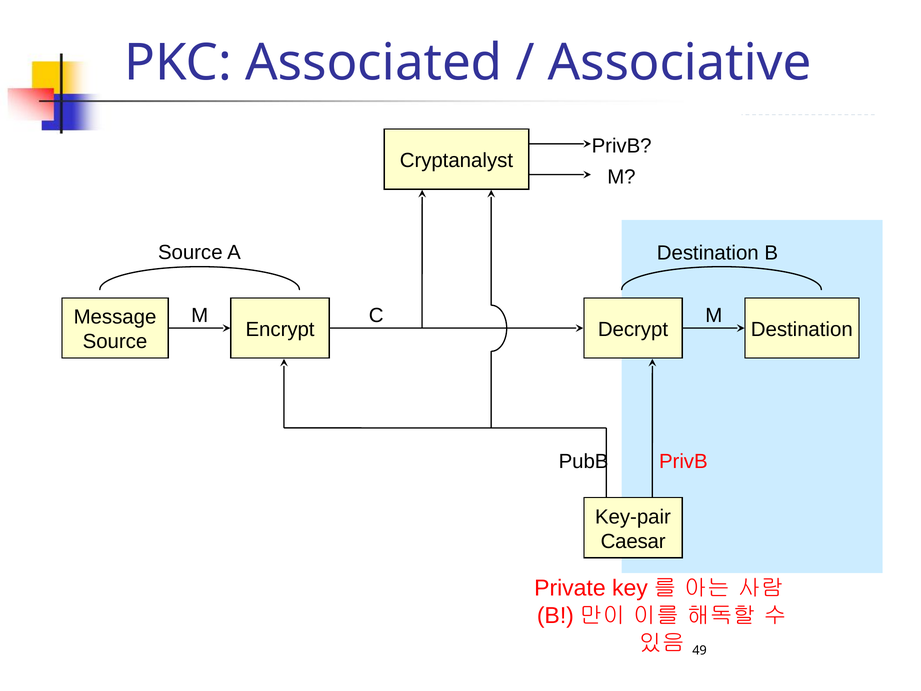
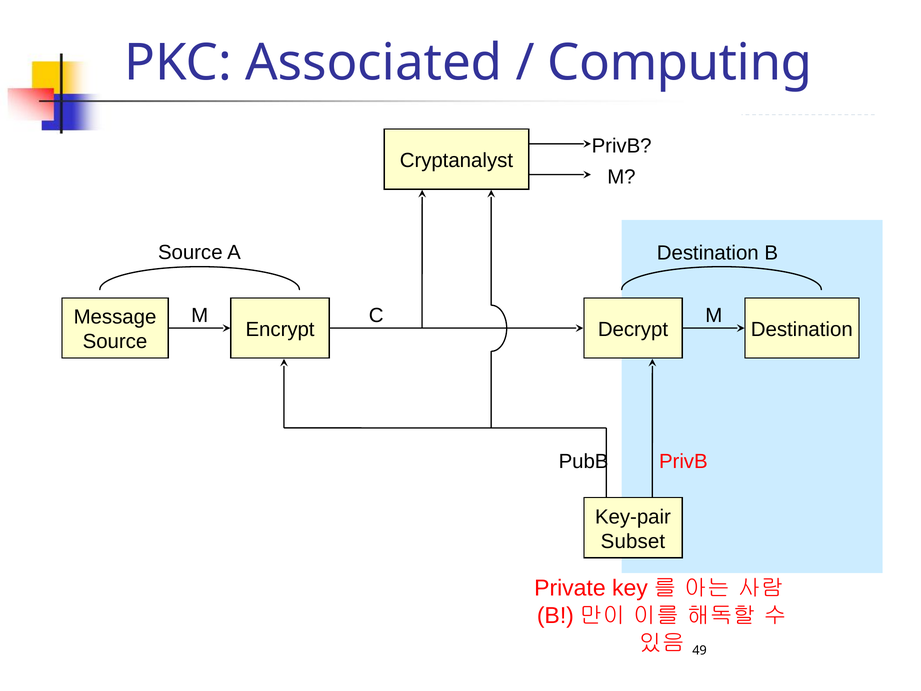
Associative: Associative -> Computing (680, 63)
Caesar: Caesar -> Subset (633, 541)
